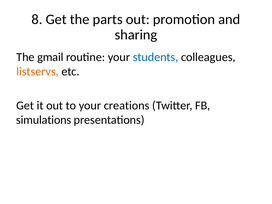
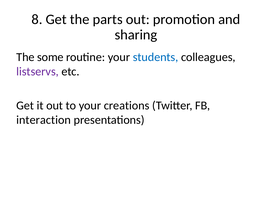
gmail: gmail -> some (50, 57)
listservs colour: orange -> purple (38, 72)
simulations: simulations -> interaction (44, 120)
